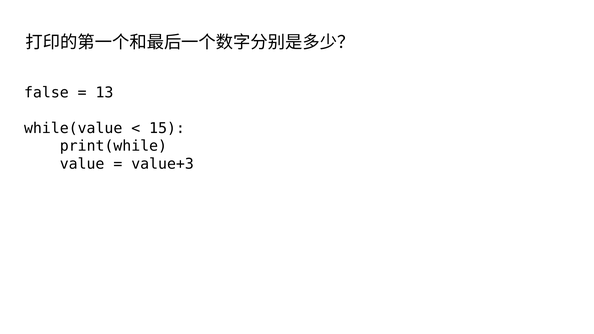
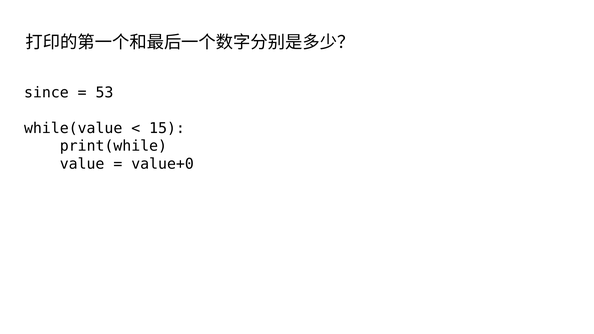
false: false -> since (46, 93)
13: 13 -> 53 (104, 93)
value+3: value+3 -> value+0 (163, 164)
